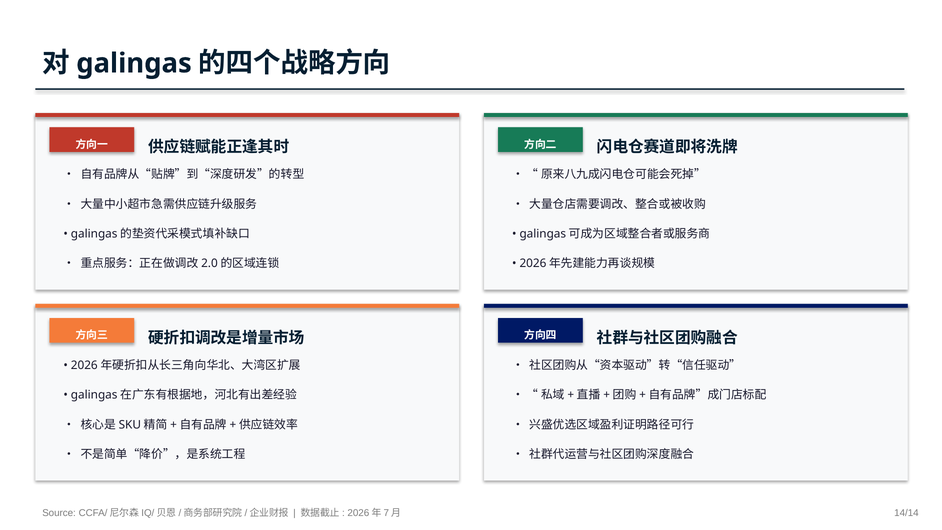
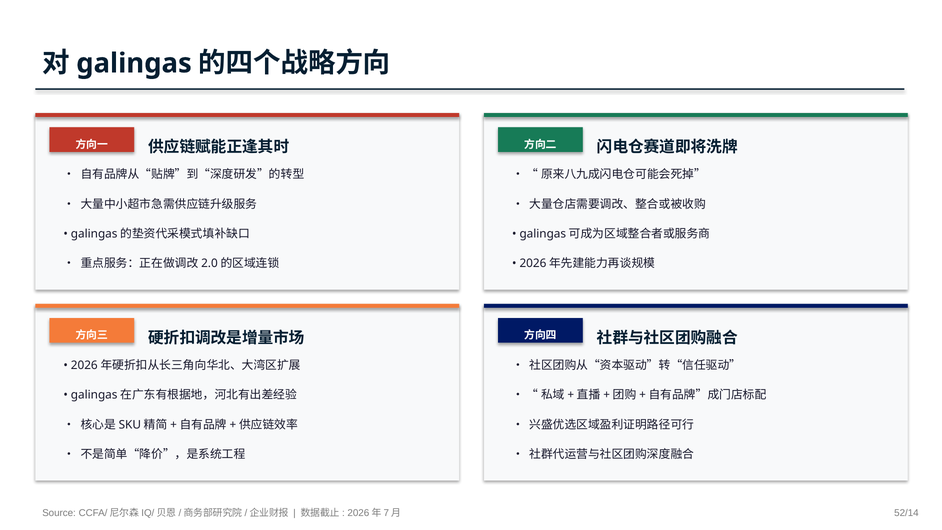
14/14: 14/14 -> 52/14 (906, 513)
